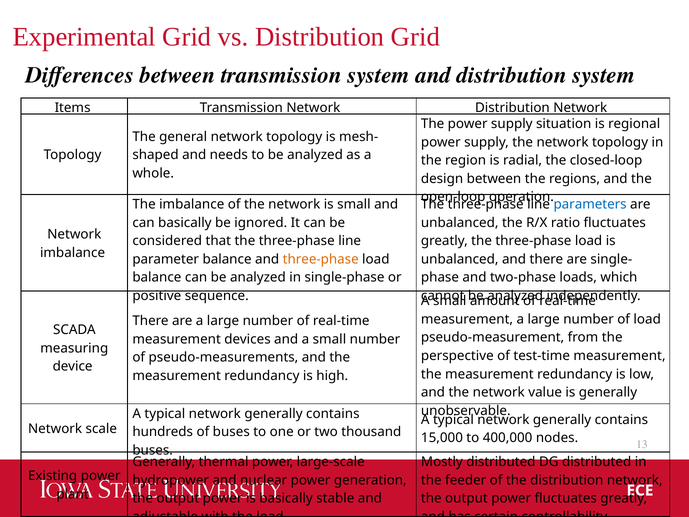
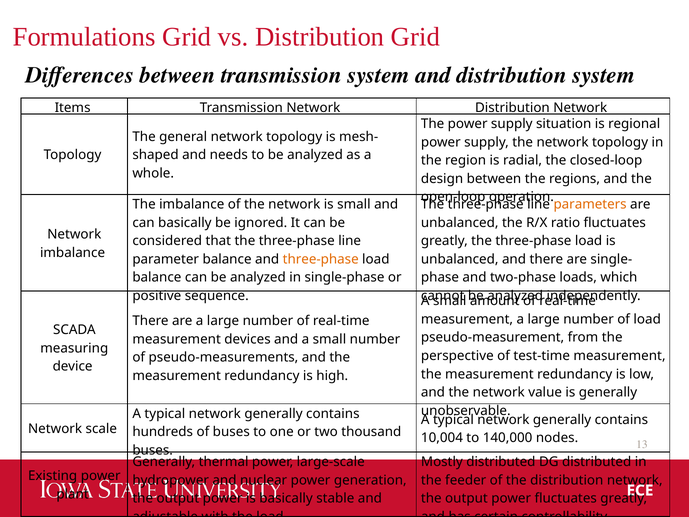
Experimental: Experimental -> Formulations (84, 37)
parameters colour: blue -> orange (590, 204)
15,000: 15,000 -> 10,004 (442, 438)
400,000: 400,000 -> 140,000 (508, 438)
